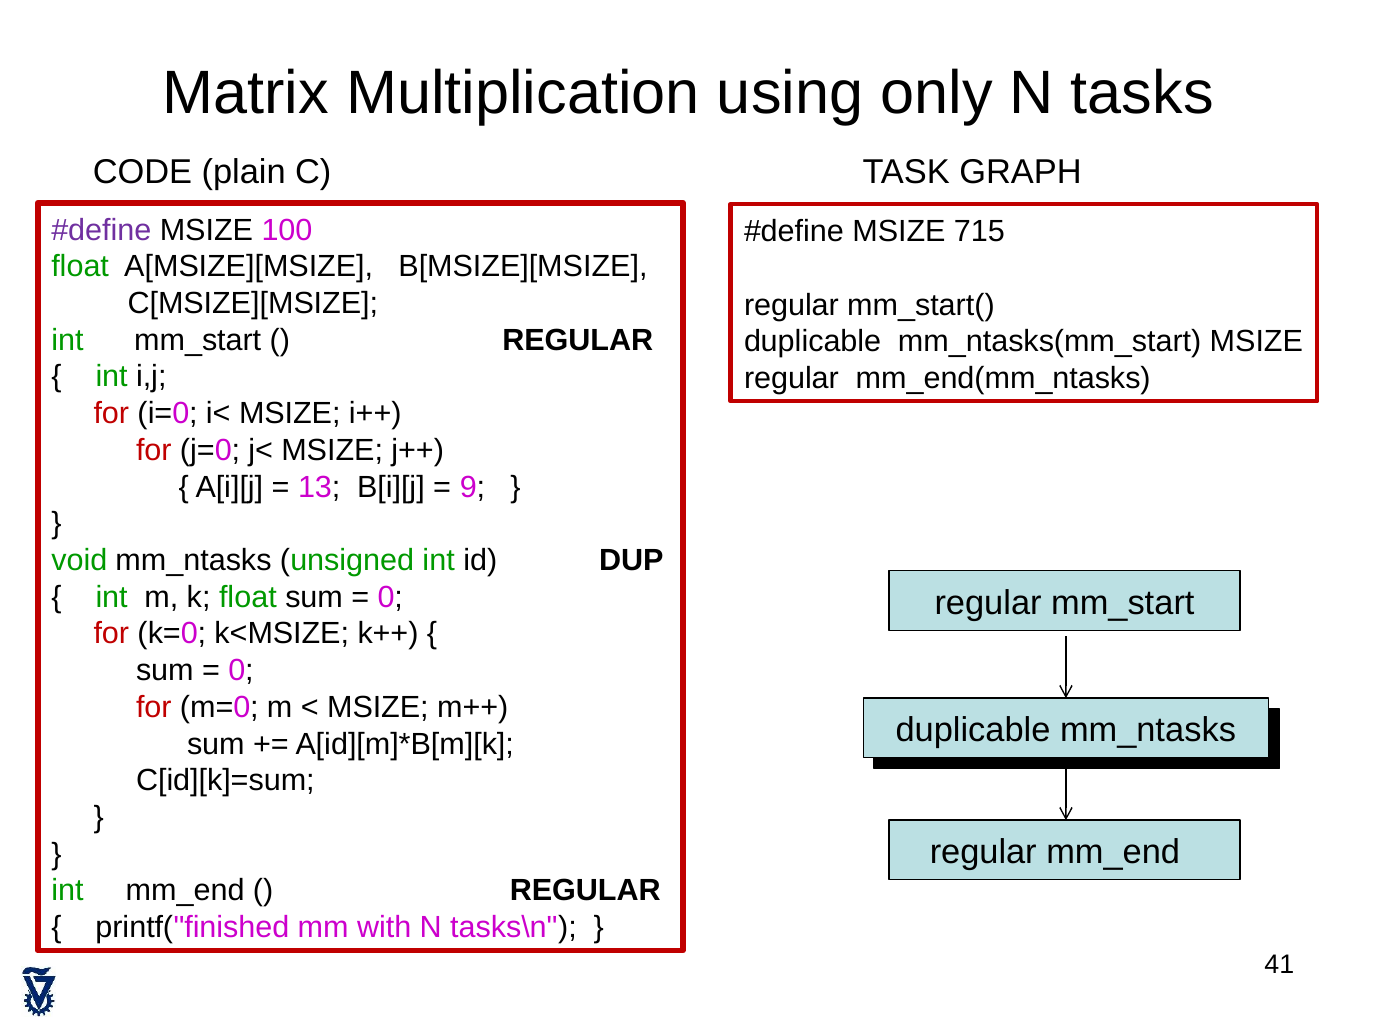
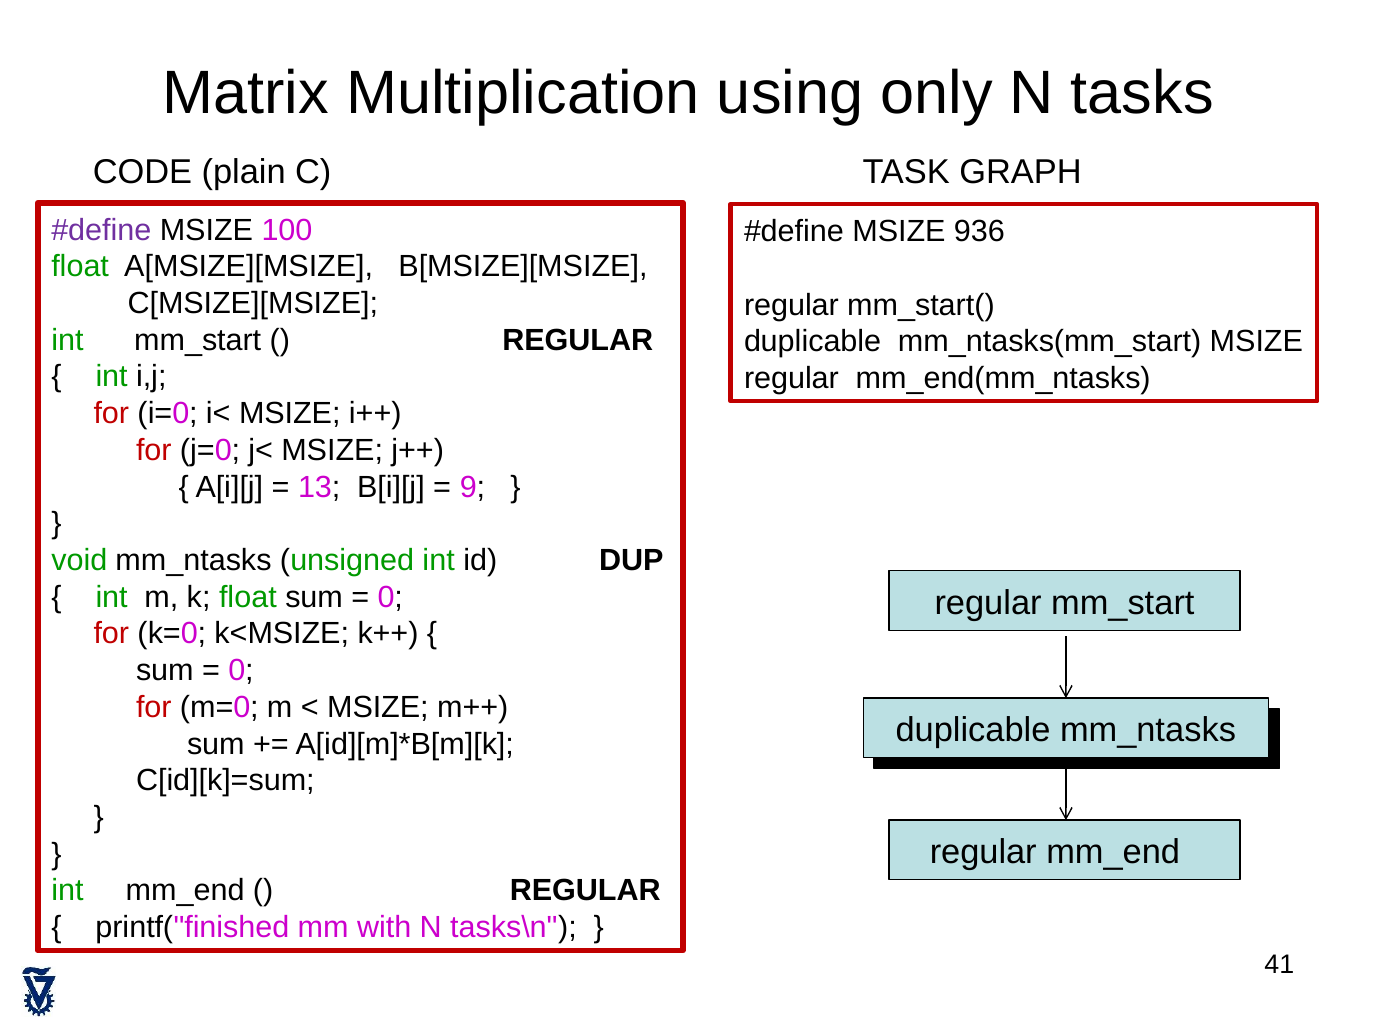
715: 715 -> 936 (979, 231)
